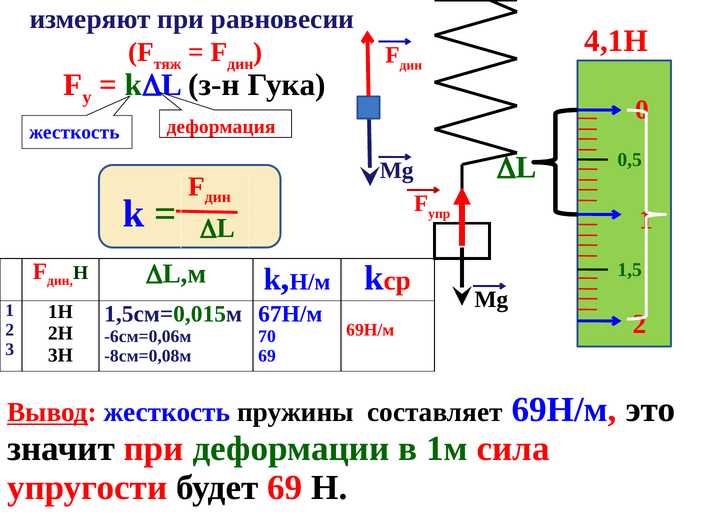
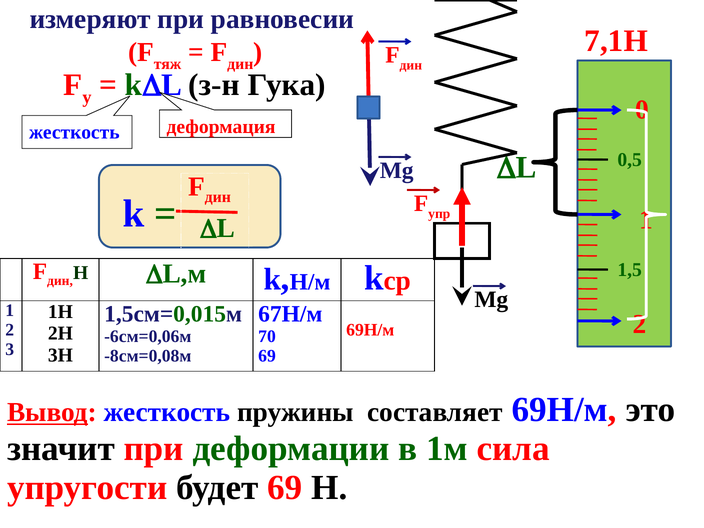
4,1Н: 4,1Н -> 7,1Н (616, 41)
